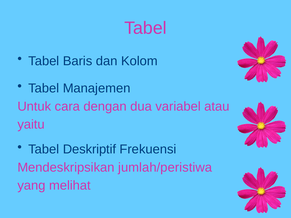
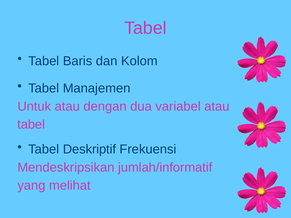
Untuk cara: cara -> atau (67, 106)
yaitu: yaitu -> tabel (31, 125)
jumlah/peristiwa: jumlah/peristiwa -> jumlah/informatif (165, 168)
